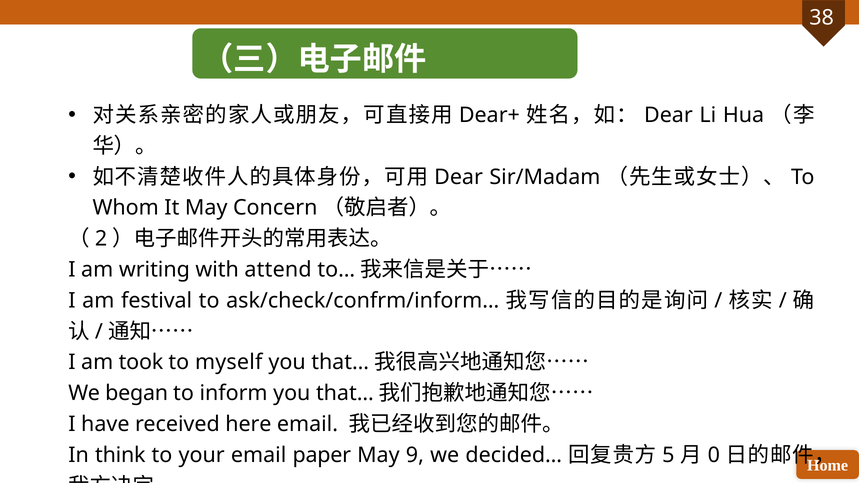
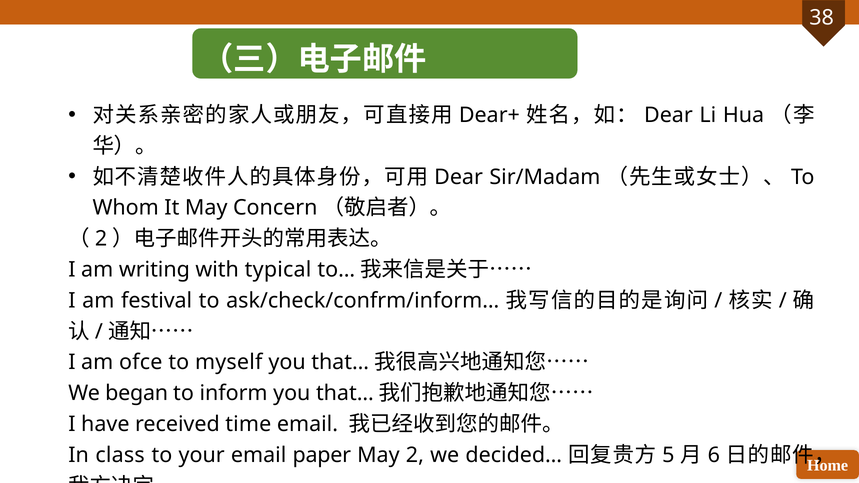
attend: attend -> typical (278, 270)
took: took -> ofce (141, 363)
here: here -> time (248, 424)
think: think -> class (120, 455)
May 9: 9 -> 2 (415, 455)
0: 0 -> 6 (714, 455)
